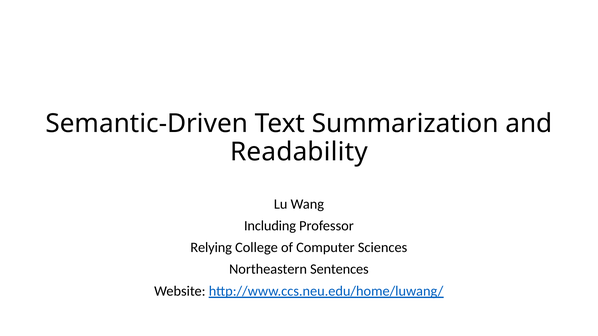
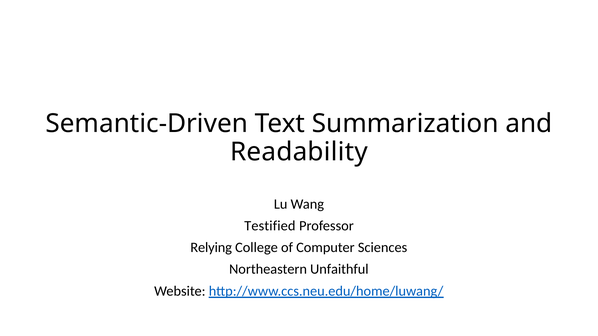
Including: Including -> Testified (270, 226)
Sentences: Sentences -> Unfaithful (339, 269)
